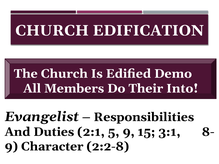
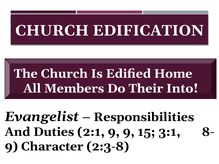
Demo: Demo -> Home (173, 74)
2:1 5: 5 -> 9 (114, 132)
2:2-8: 2:2-8 -> 2:3-8 (108, 147)
